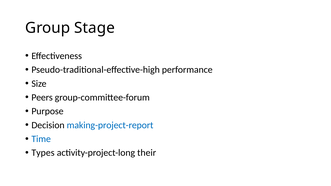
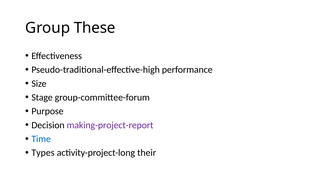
Stage: Stage -> These (95, 28)
Peers: Peers -> Stage (42, 98)
making-project-report colour: blue -> purple (110, 125)
